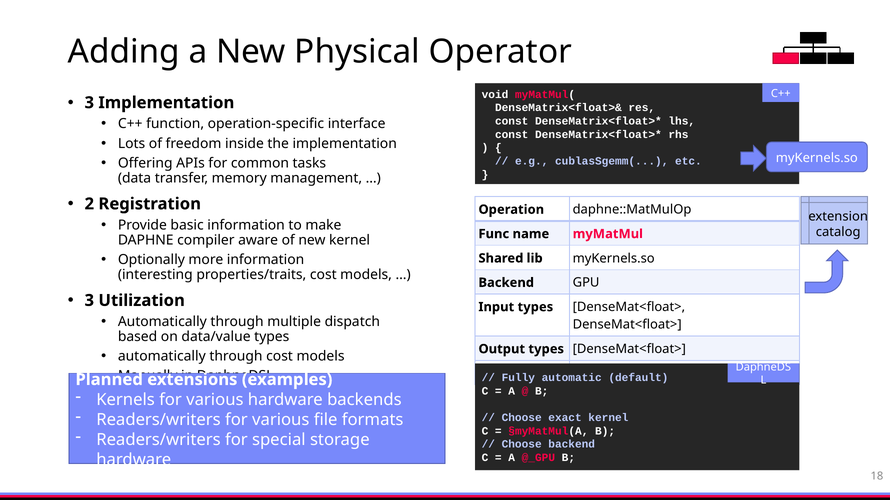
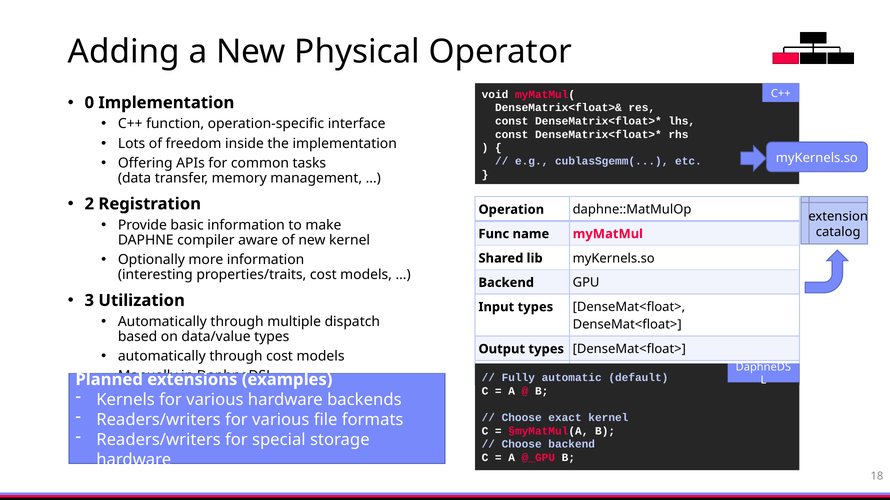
3: 3 -> 0 (89, 103)
